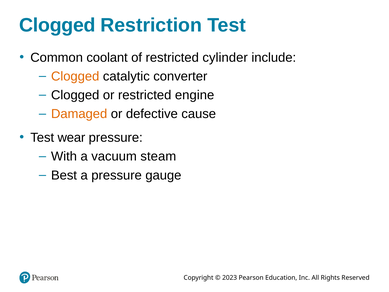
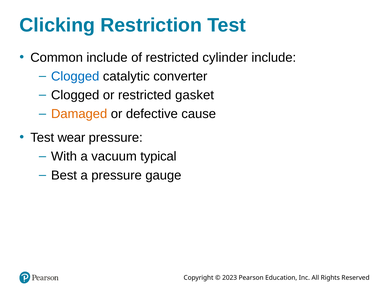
Clogged: Clogged -> Clicking (57, 25)
Common coolant: coolant -> include (107, 57)
Clogged colour: orange -> blue (75, 76)
engine: engine -> gasket (195, 95)
steam: steam -> typical (158, 156)
